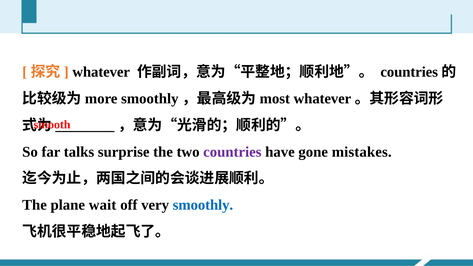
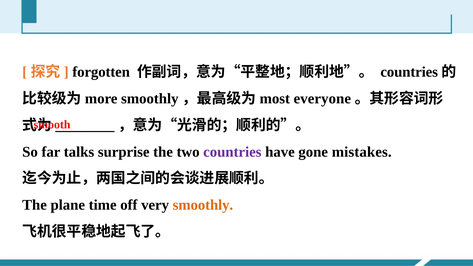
whatever: whatever -> forgotten (101, 72)
whatever: whatever -> everyone (322, 99)
wait: wait -> time (103, 205)
smoothly colour: blue -> orange (203, 205)
